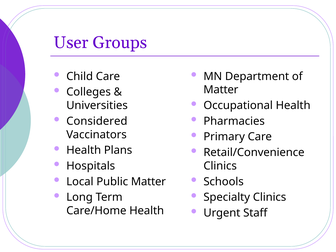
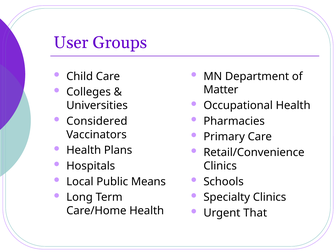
Public Matter: Matter -> Means (148, 182)
Staff: Staff -> That (255, 213)
